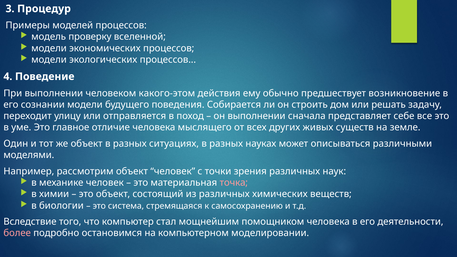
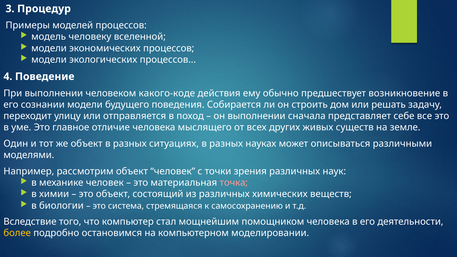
проверку: проверку -> человеку (90, 37)
какого-этом: какого-этом -> какого-коде (167, 93)
более colour: pink -> yellow (17, 233)
